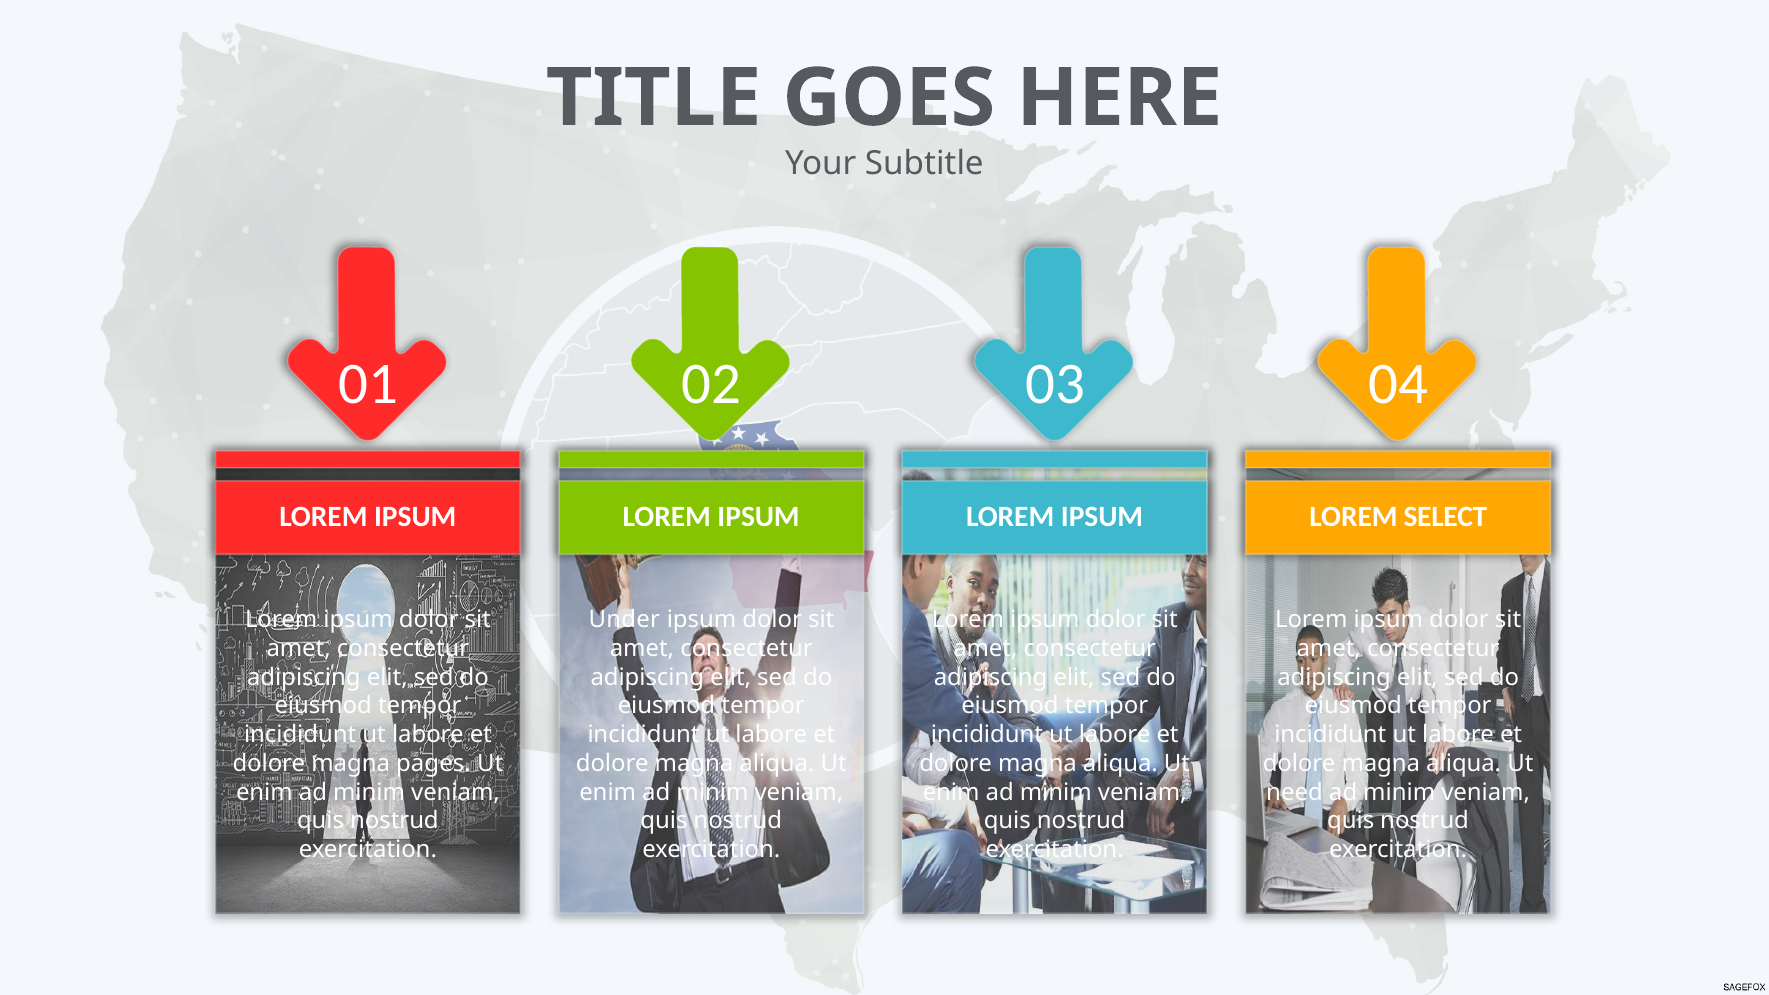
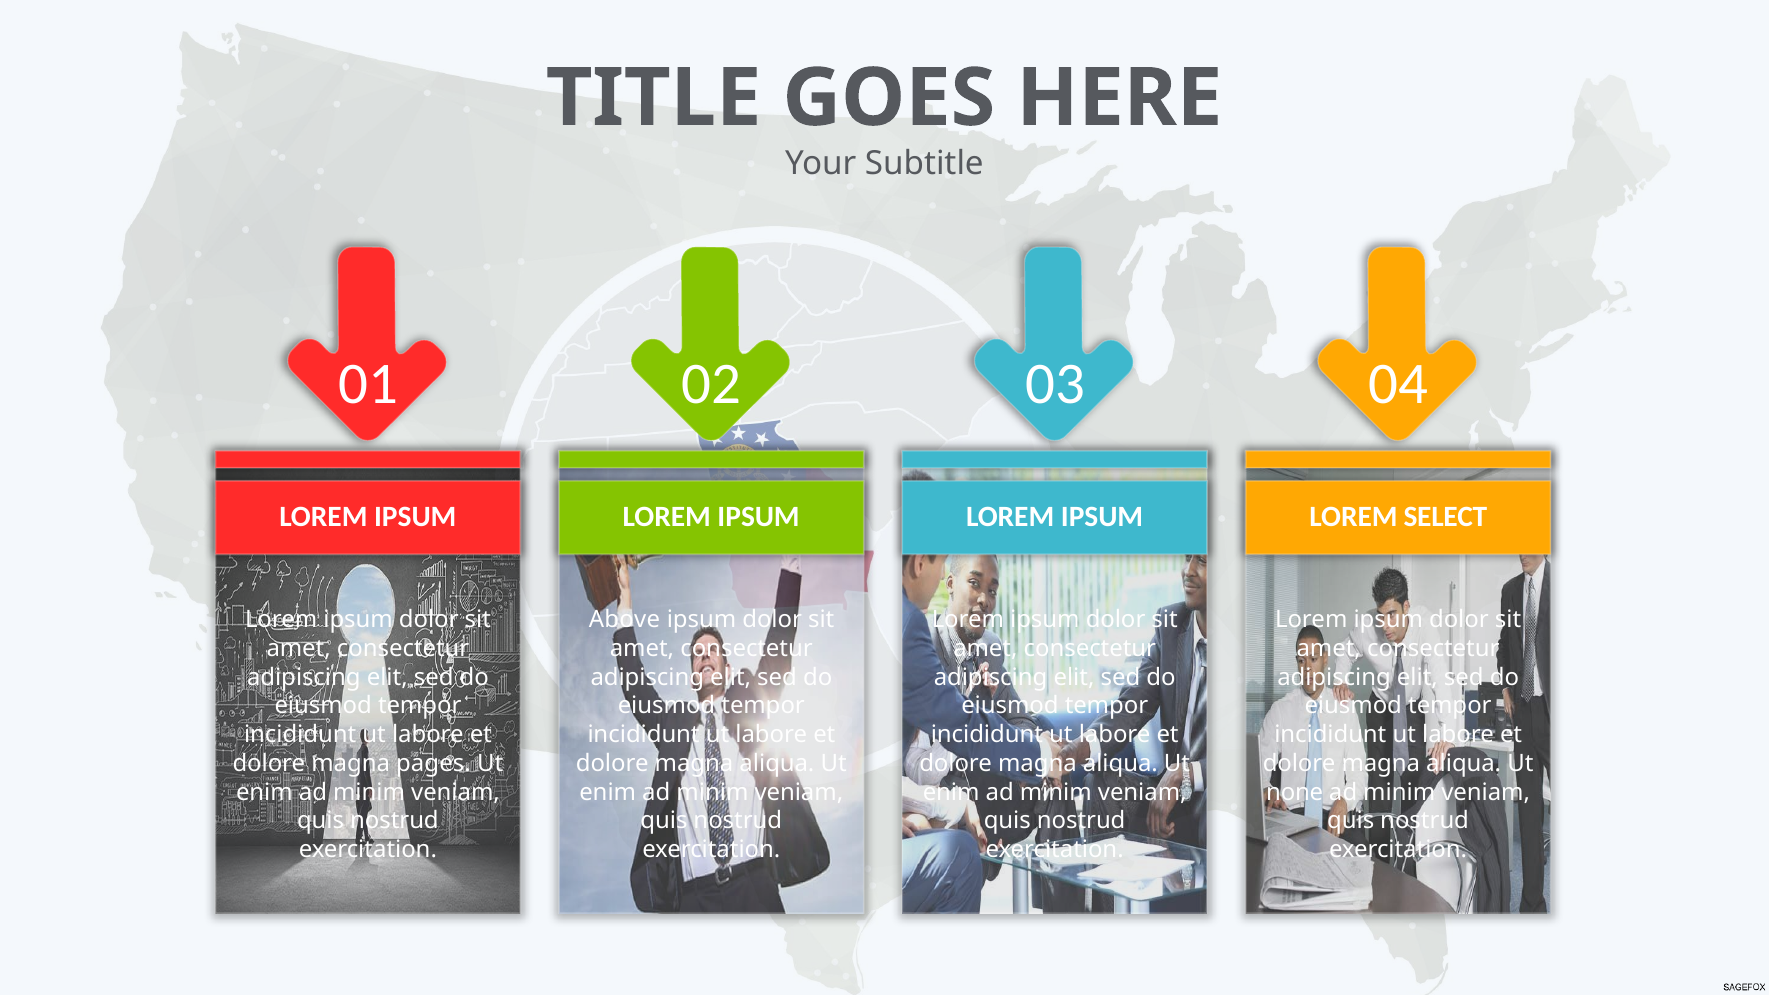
Under: Under -> Above (624, 620)
need: need -> none (1295, 792)
